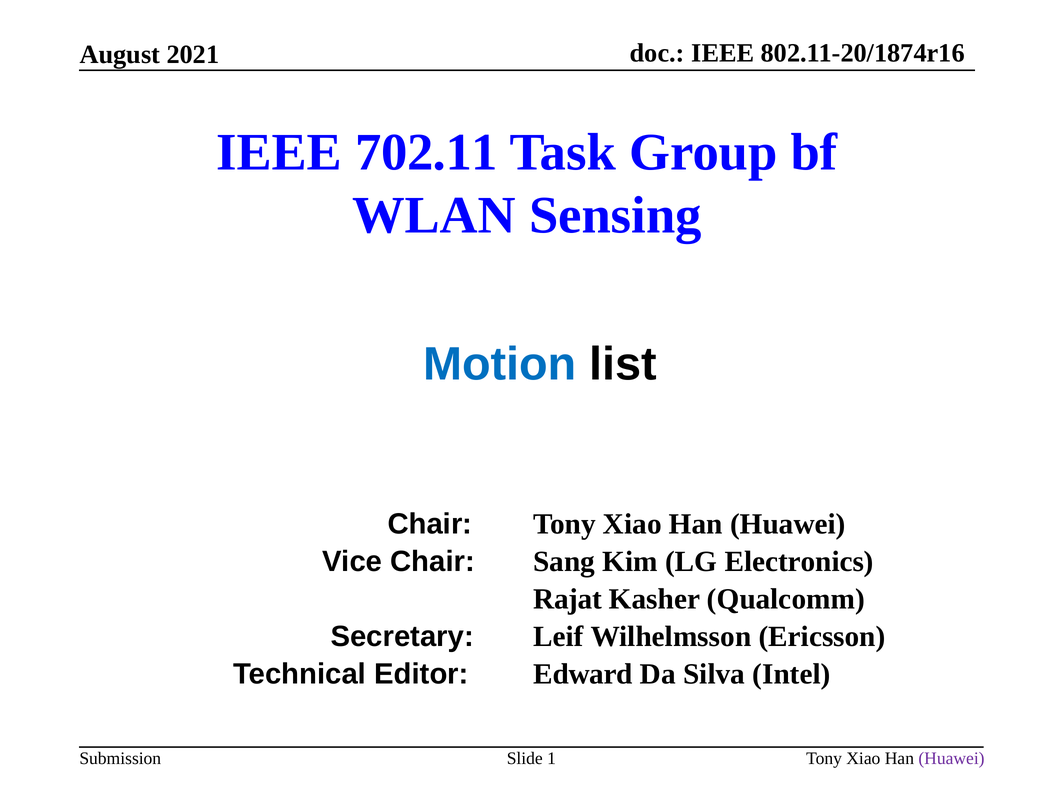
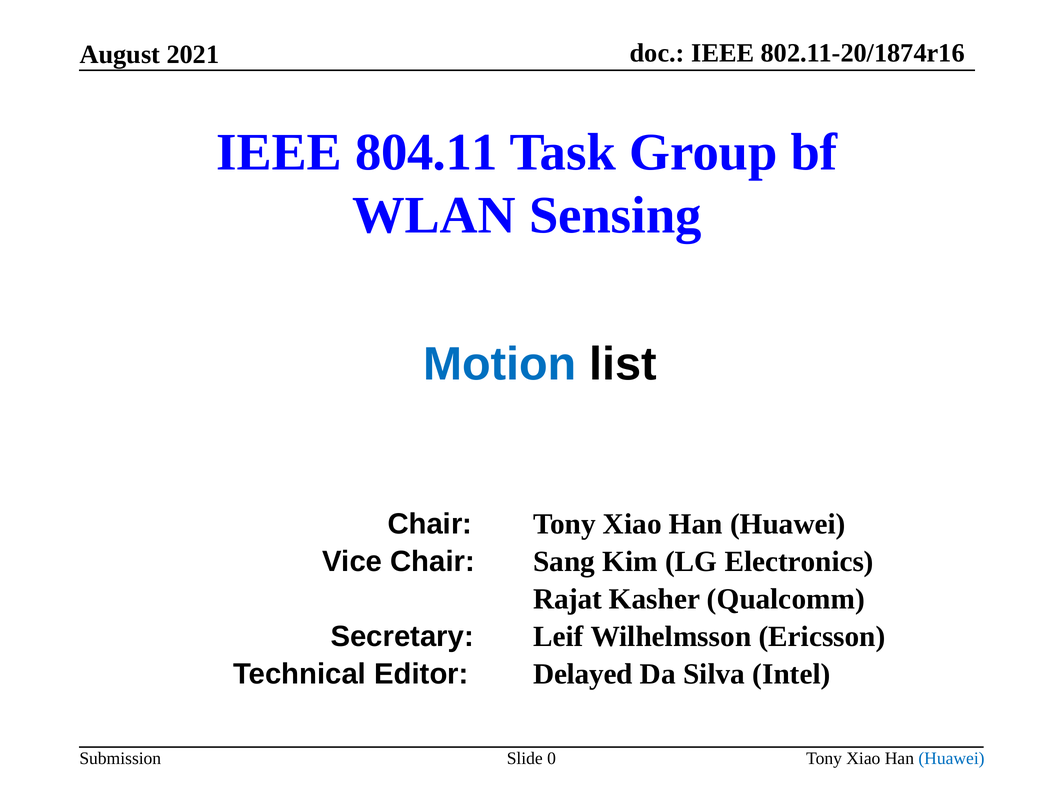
702.11: 702.11 -> 804.11 (427, 152)
Edward: Edward -> Delayed (583, 674)
1: 1 -> 0 (552, 758)
Huawei colour: purple -> blue (951, 758)
